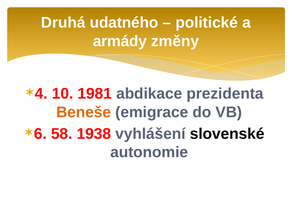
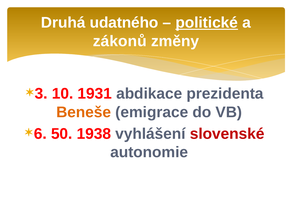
politické underline: none -> present (207, 23)
armády: armády -> zákonů (120, 41)
4: 4 -> 3 (41, 94)
1981: 1981 -> 1931 (95, 94)
58: 58 -> 50 (62, 134)
slovenské colour: black -> red (227, 134)
